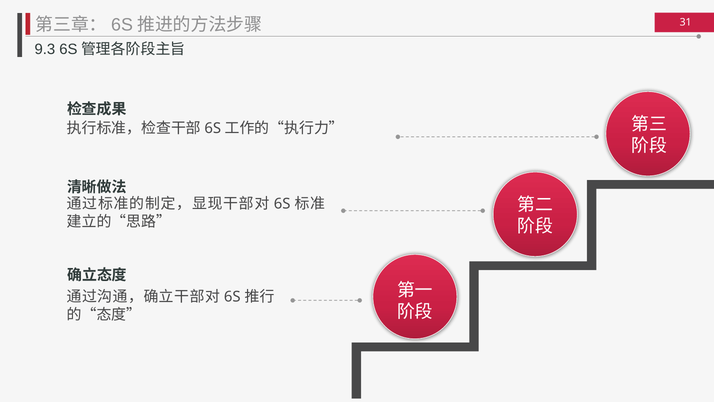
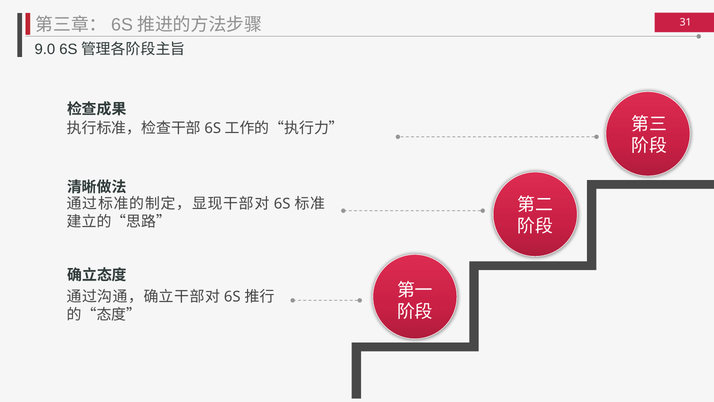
9.3: 9.3 -> 9.0 (45, 49)
